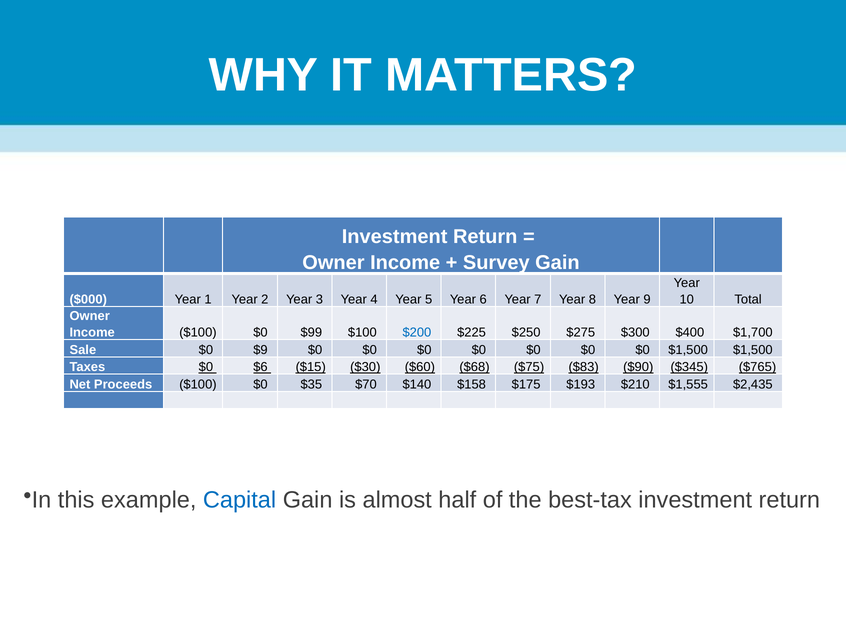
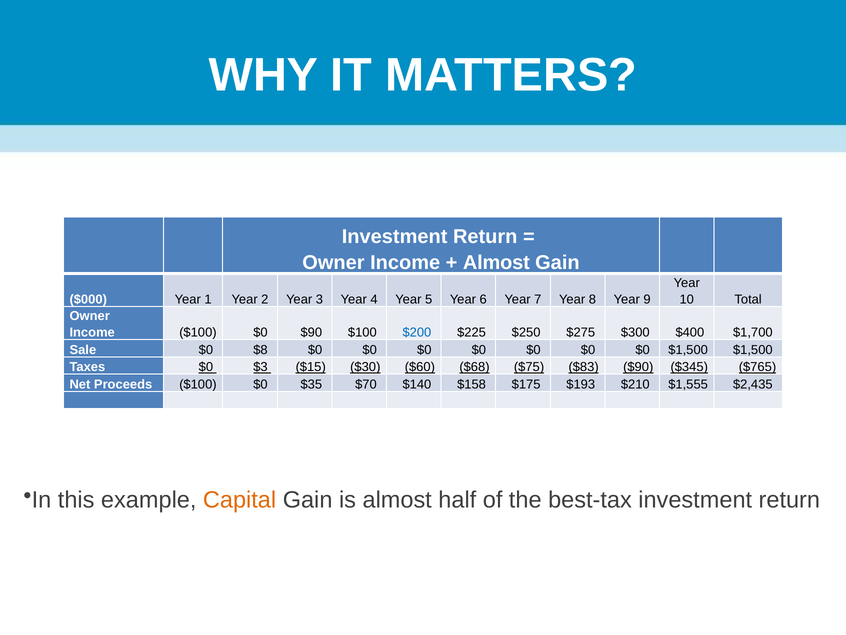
Survey: Survey -> Almost (496, 262)
$0 $99: $99 -> $90 (311, 332)
$9: $9 -> $8 (260, 350)
$6: $6 -> $3 (260, 367)
Capital colour: blue -> orange (240, 499)
